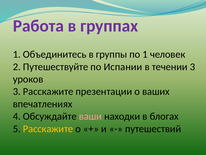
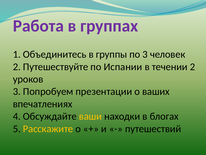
по 1: 1 -> 3 (145, 54)
течении 3: 3 -> 2 (192, 67)
3 Расскажите: Расскажите -> Попробуем (48, 91)
ваши colour: pink -> yellow (90, 116)
